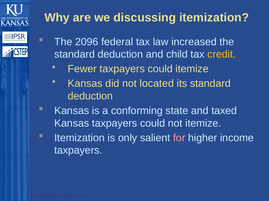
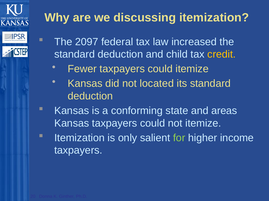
2096: 2096 -> 2097 (87, 42)
taxed: taxed -> areas (224, 111)
for colour: pink -> light green (179, 138)
